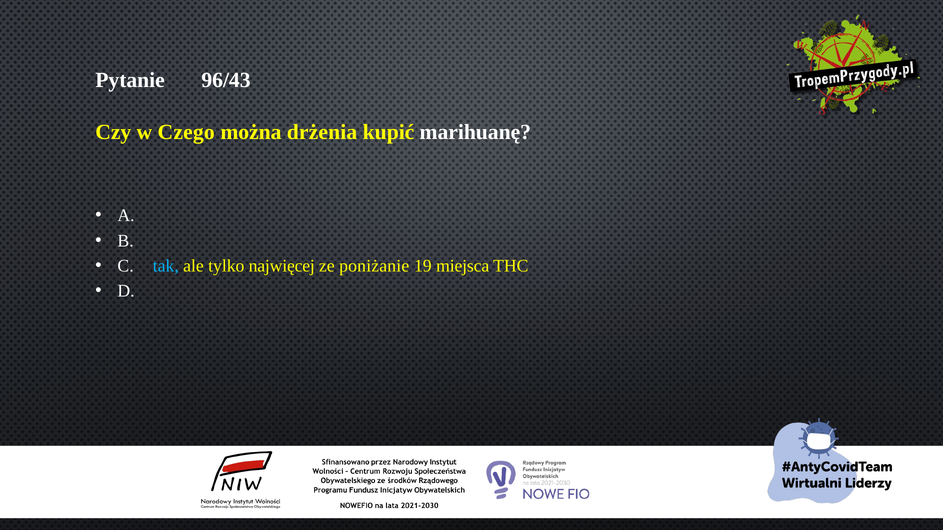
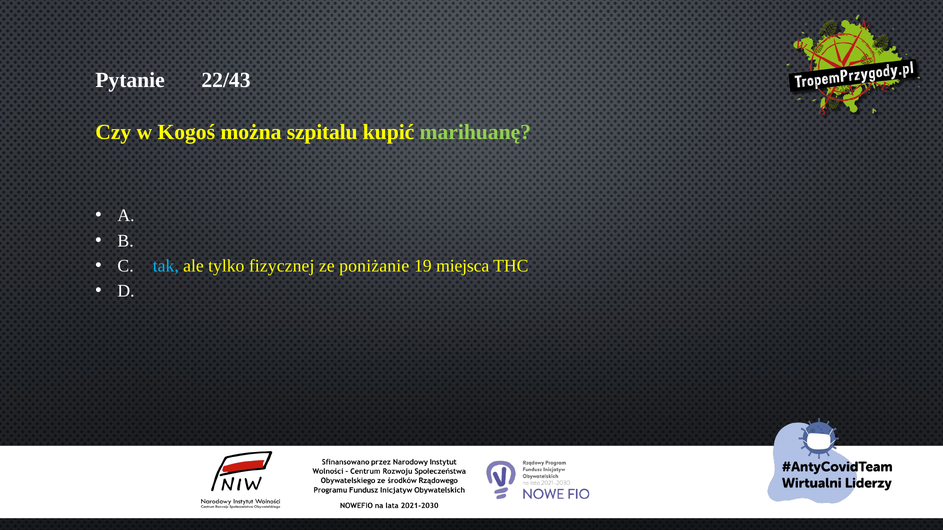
96/43: 96/43 -> 22/43 (226, 80)
Czego: Czego -> Kogoś (186, 132)
drżenia: drżenia -> szpitalu (322, 132)
marihuanę colour: white -> light green (475, 132)
najwięcej: najwięcej -> fizycznej (282, 266)
